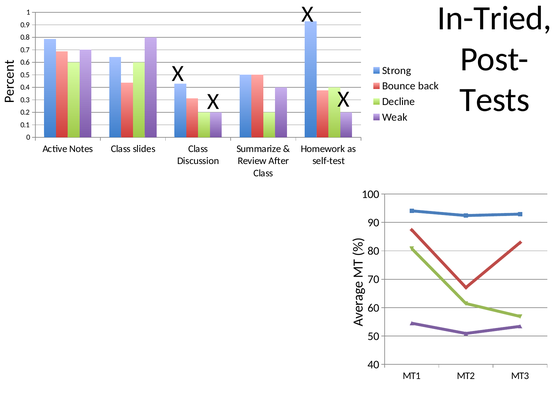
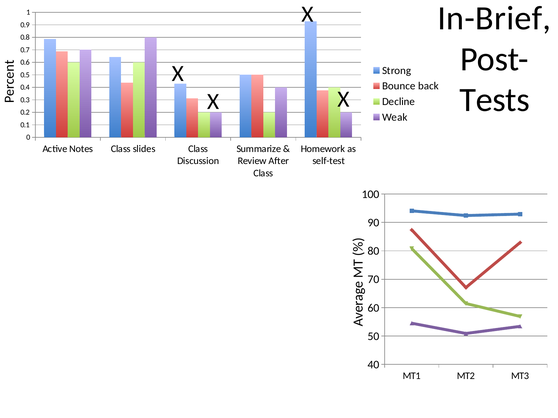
In-Tried: In-Tried -> In-Brief (494, 18)
